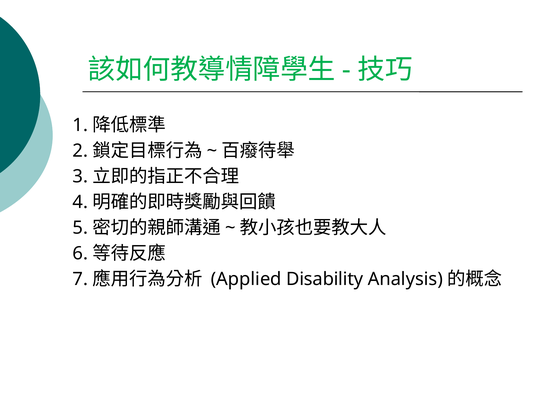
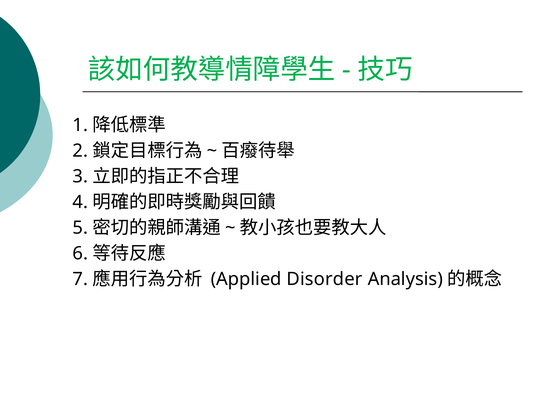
Disability: Disability -> Disorder (325, 279)
